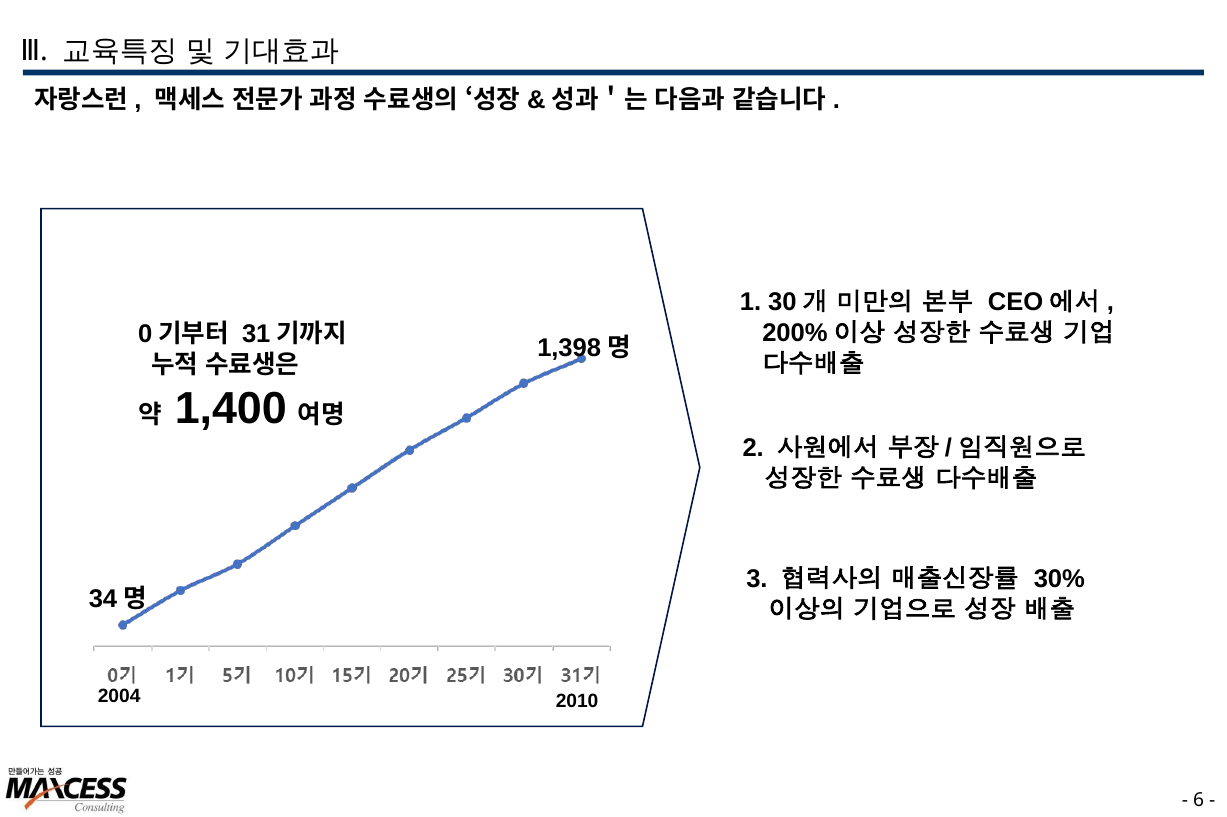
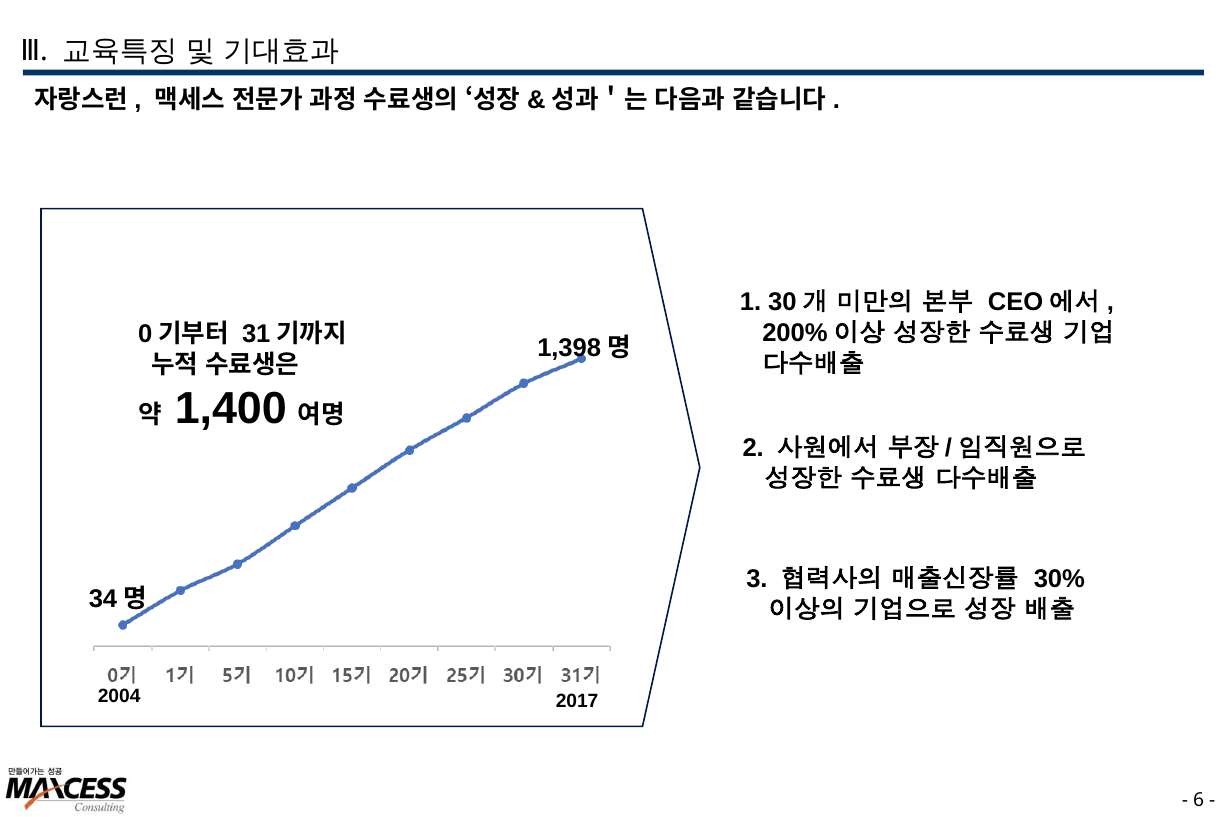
2010: 2010 -> 2017 (577, 701)
